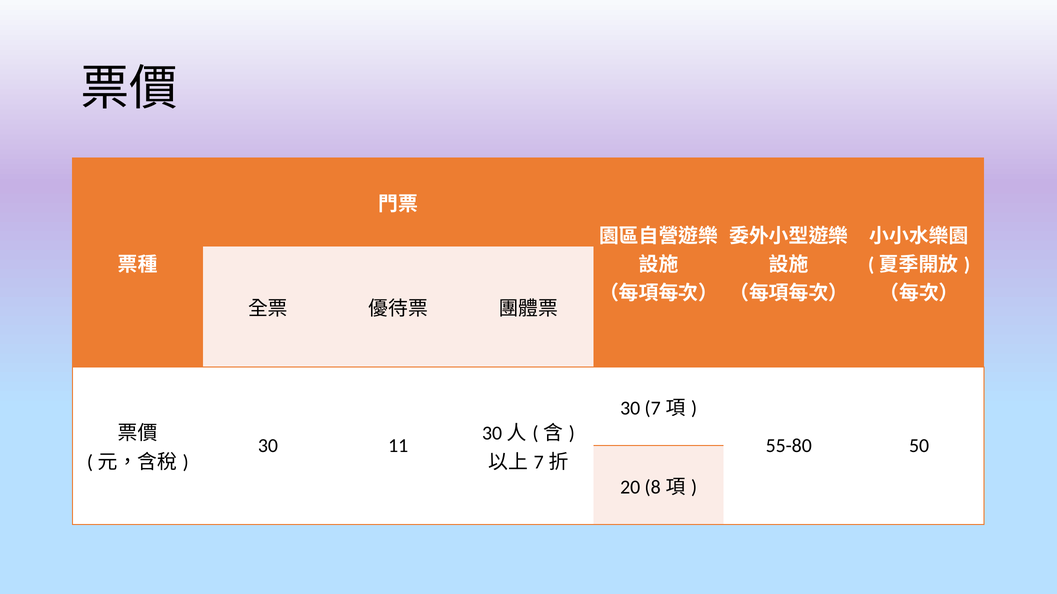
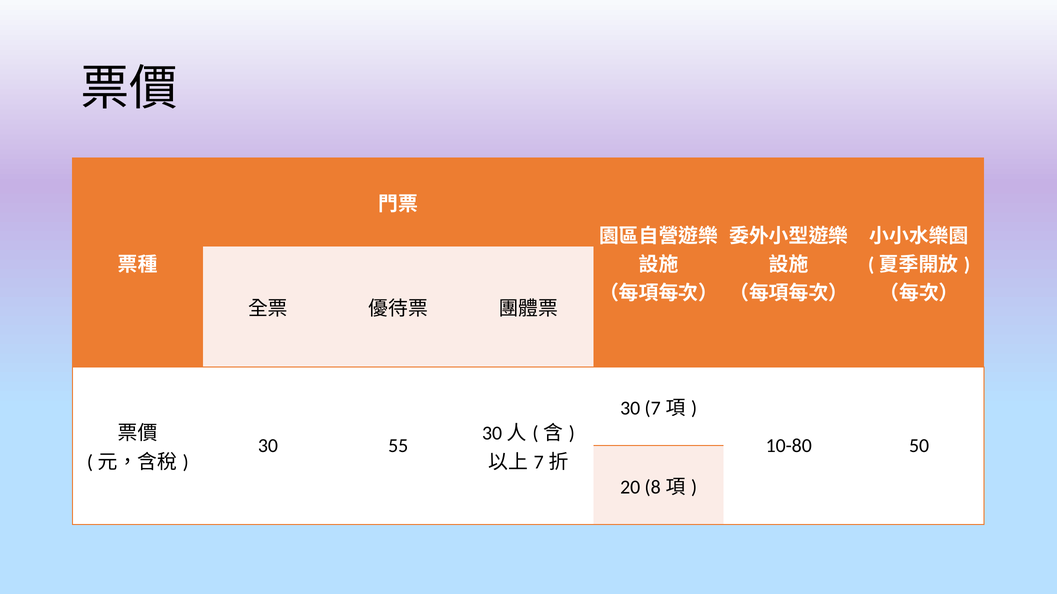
11: 11 -> 55 (398, 446)
55-80: 55-80 -> 10-80 (789, 446)
